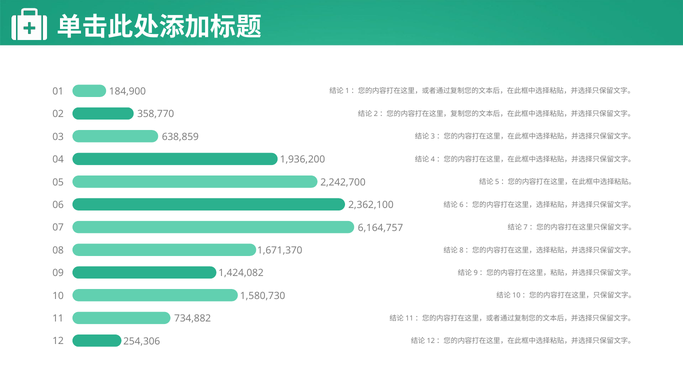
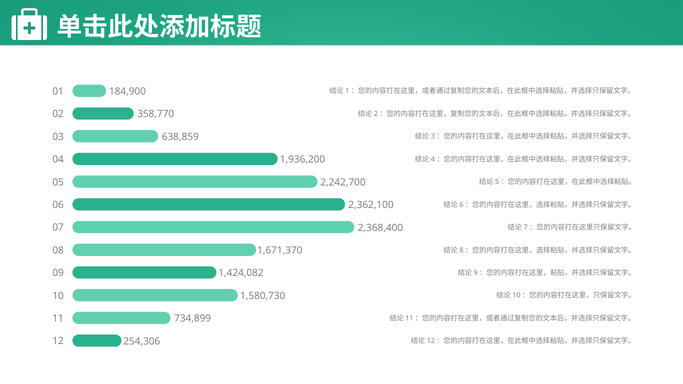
6,164,757: 6,164,757 -> 2,368,400 (380, 228)
734,882: 734,882 -> 734,899 (193, 319)
